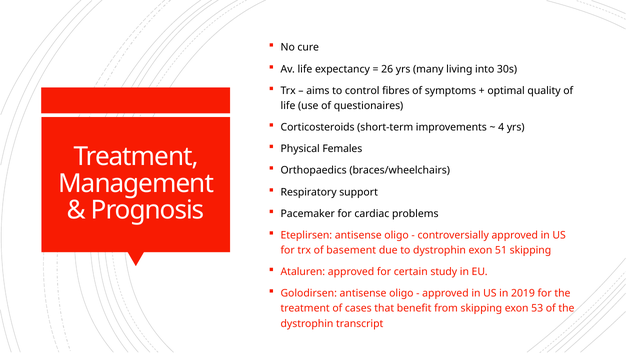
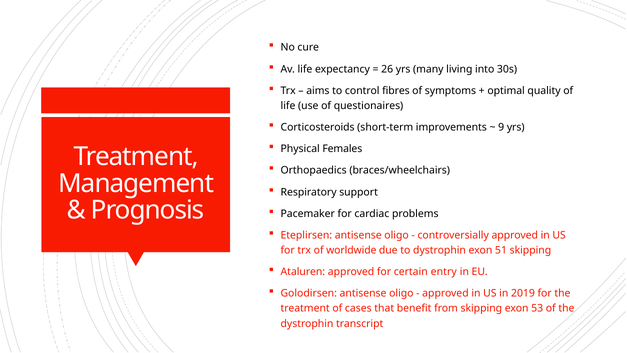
4: 4 -> 9 (501, 127)
basement: basement -> worldwide (351, 250)
study: study -> entry (444, 272)
